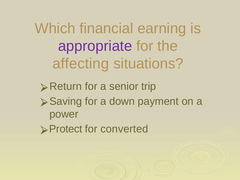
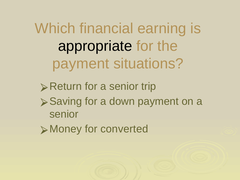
appropriate colour: purple -> black (95, 46)
affecting: affecting -> payment (81, 64)
power: power -> senior (64, 114)
Protect: Protect -> Money (66, 129)
